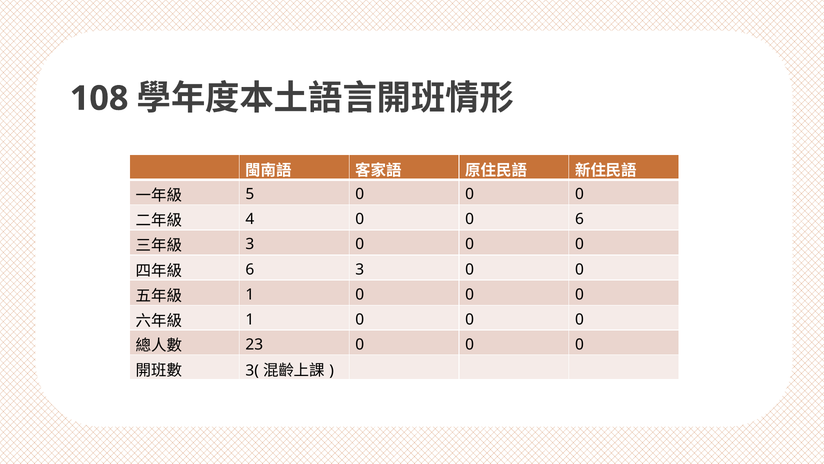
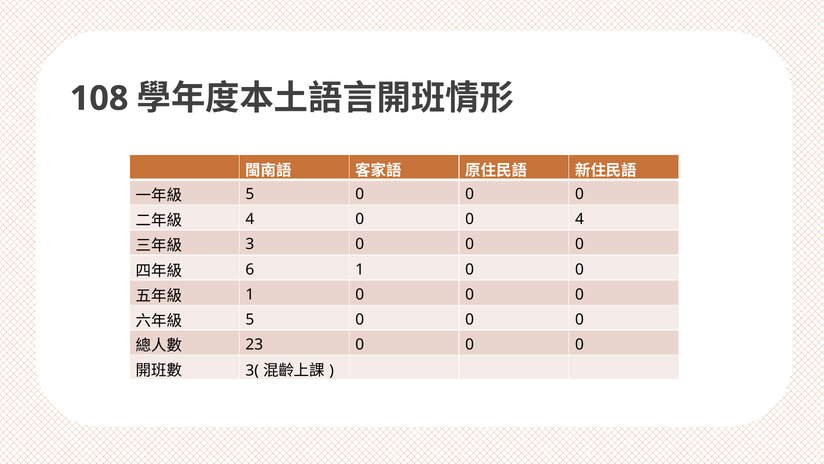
0 6: 6 -> 4 (579, 219)
6 3: 3 -> 1 (360, 269)
1: 1 -> 5 (250, 319)
